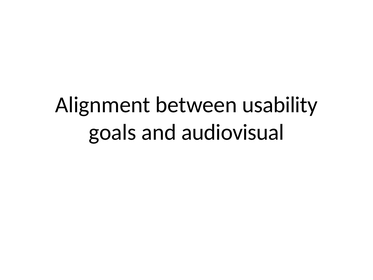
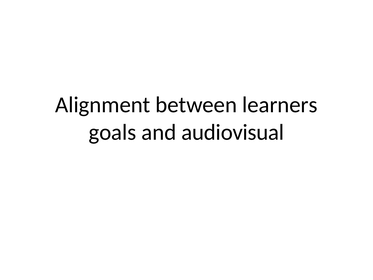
usability: usability -> learners (280, 105)
